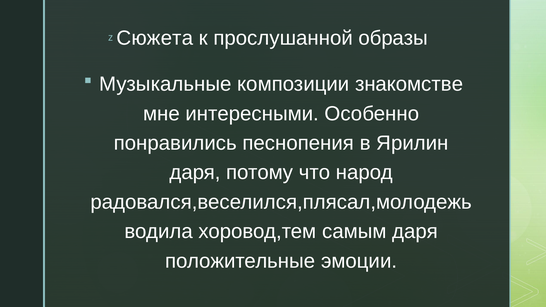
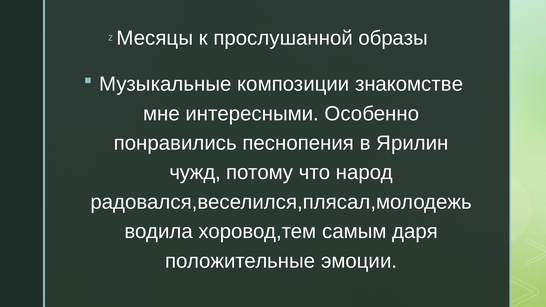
Сюжета: Сюжета -> Месяцы (155, 38)
даря: даря -> чужд (195, 173)
